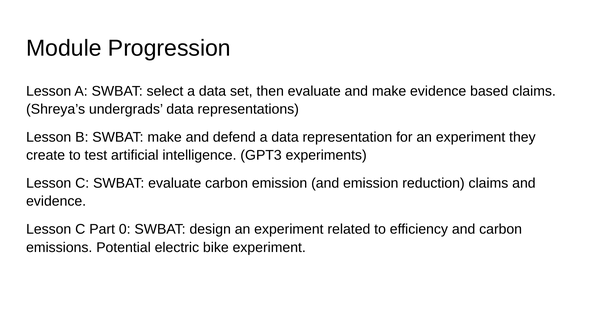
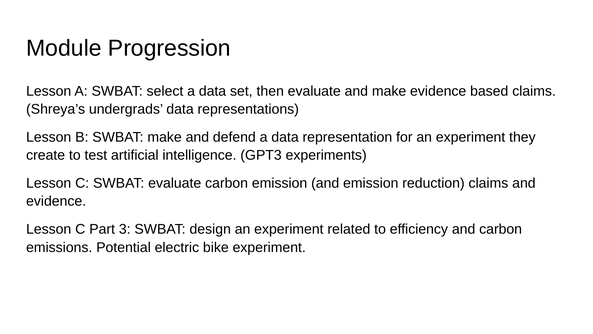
0: 0 -> 3 (125, 229)
